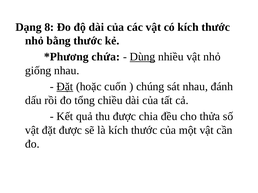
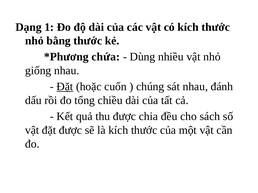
8: 8 -> 1 (49, 27)
Dùng underline: present -> none (143, 57)
thửa: thửa -> sách (210, 117)
